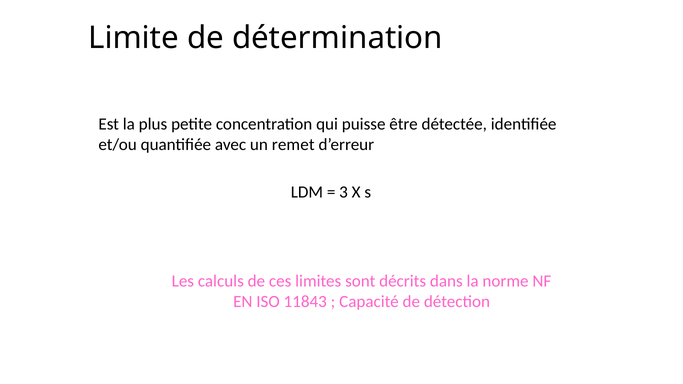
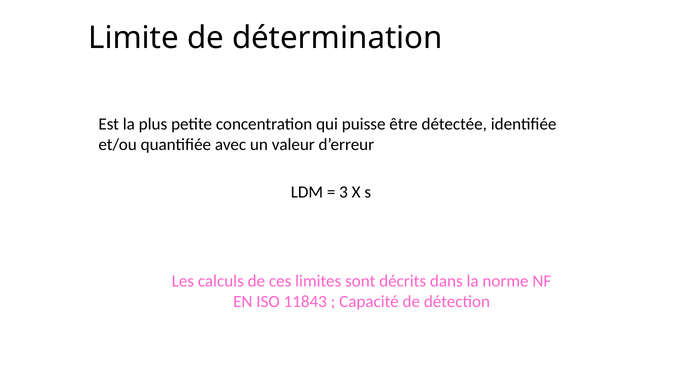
remet: remet -> valeur (293, 145)
